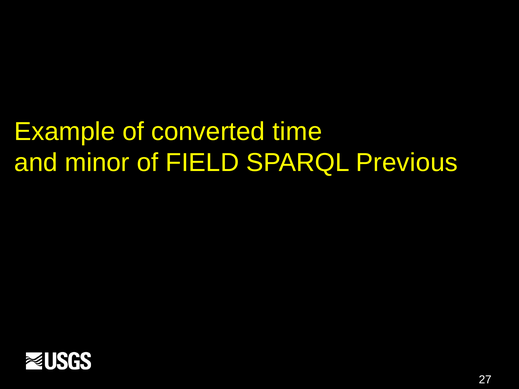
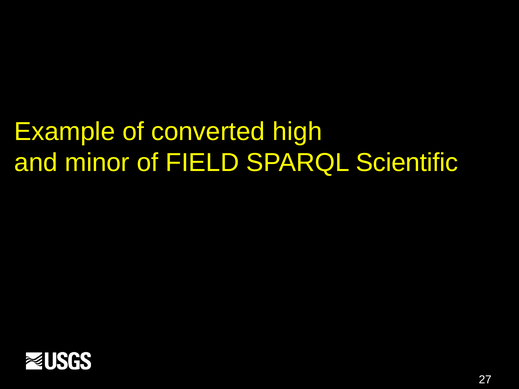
time: time -> high (297, 132)
Previous: Previous -> Scientific (407, 163)
